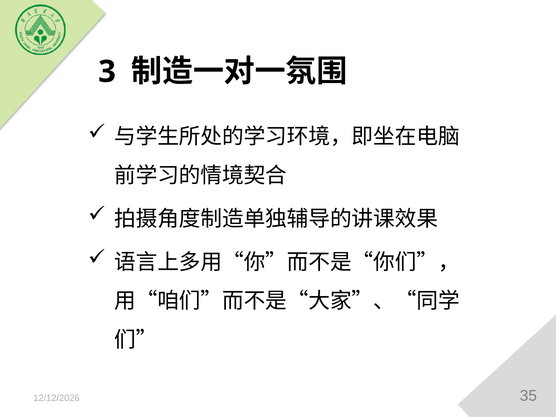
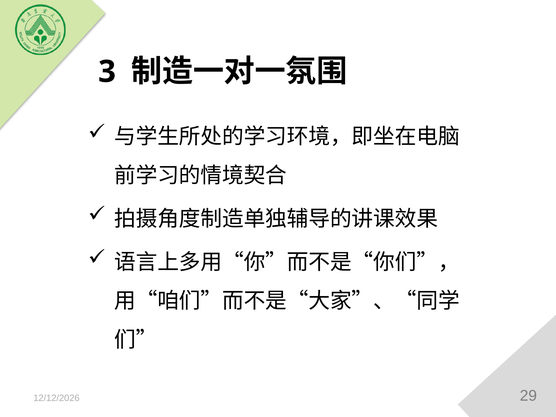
35: 35 -> 29 (528, 396)
